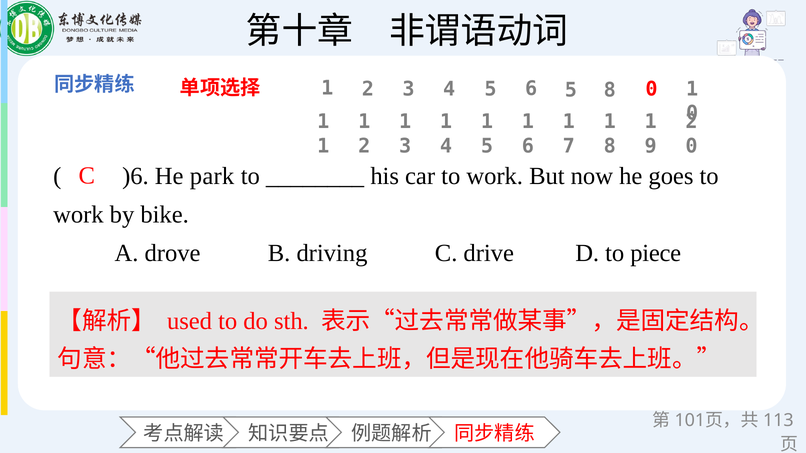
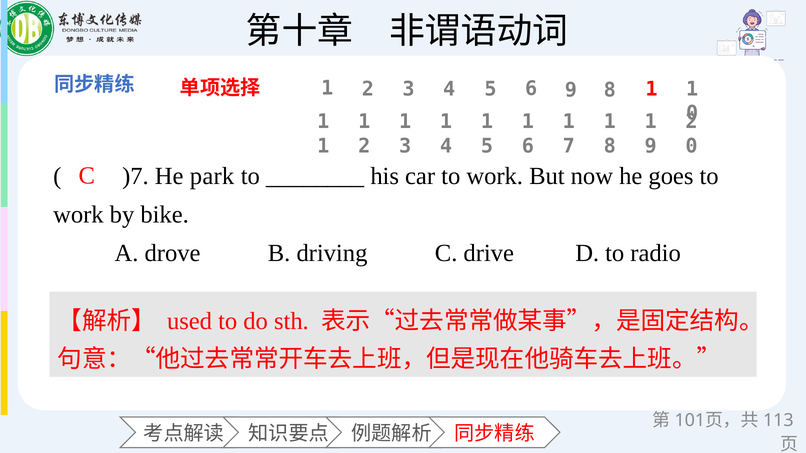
6 5: 5 -> 9 (571, 90)
0: 0 -> 1 (651, 89)
)6: )6 -> )7 (135, 176)
piece: piece -> radio (656, 253)
